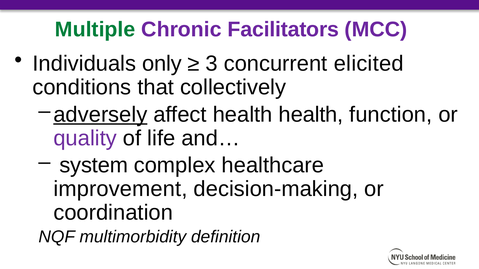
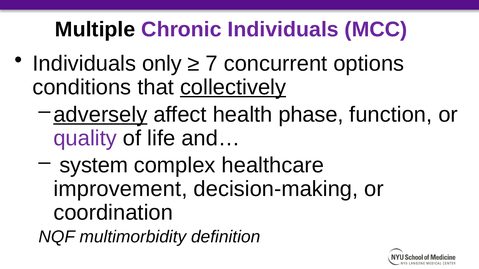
Multiple colour: green -> black (95, 30)
Chronic Facilitators: Facilitators -> Individuals (283, 30)
3: 3 -> 7 (212, 64)
elicited: elicited -> options (369, 64)
collectively underline: none -> present (233, 87)
health health: health -> phase (311, 115)
